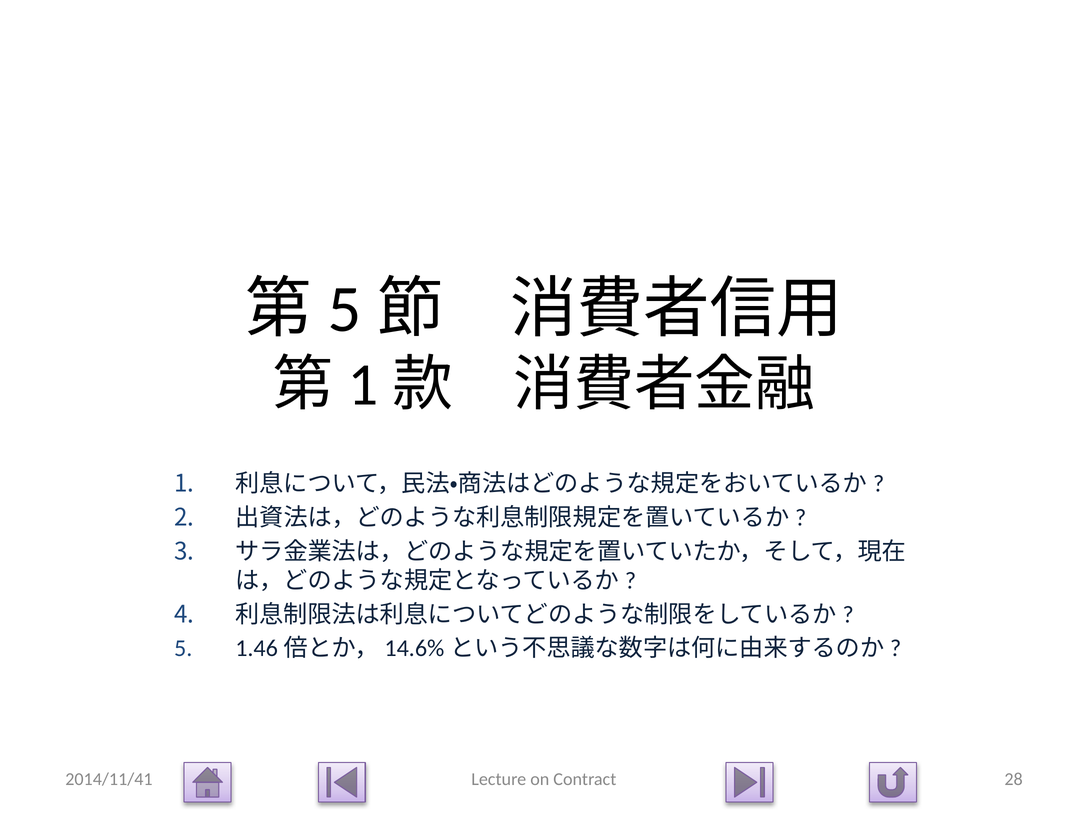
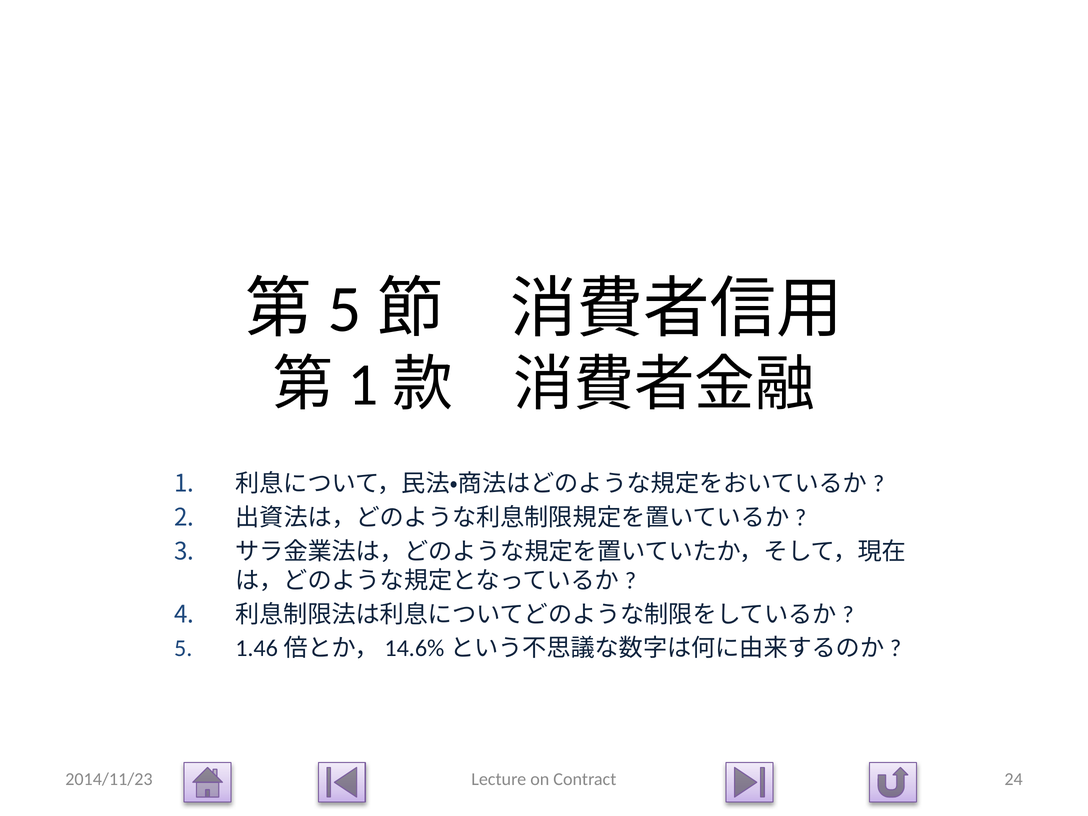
2014/11/41: 2014/11/41 -> 2014/11/23 (109, 779)
28: 28 -> 24 (1014, 779)
